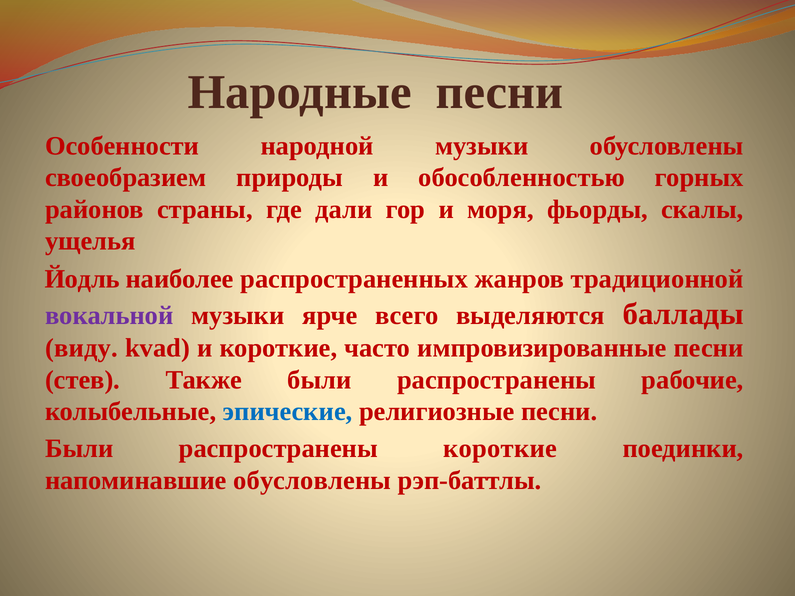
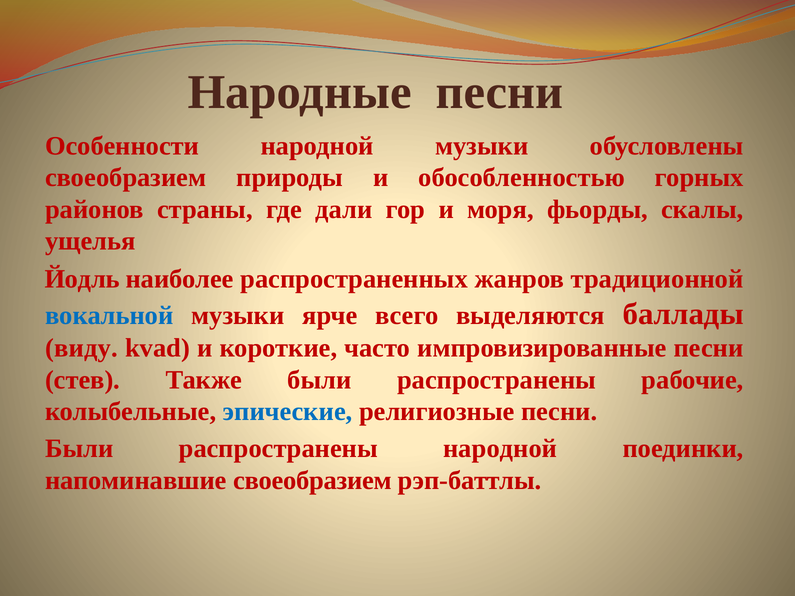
вокальной colour: purple -> blue (109, 316)
распространены короткие: короткие -> народной (500, 449)
напоминавшие обусловлены: обусловлены -> своеобразием (312, 481)
